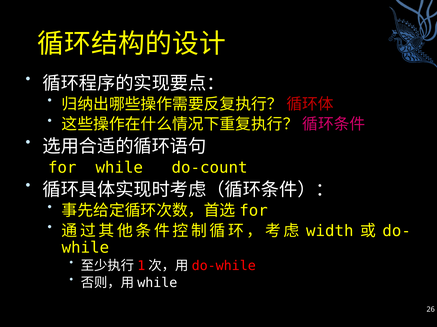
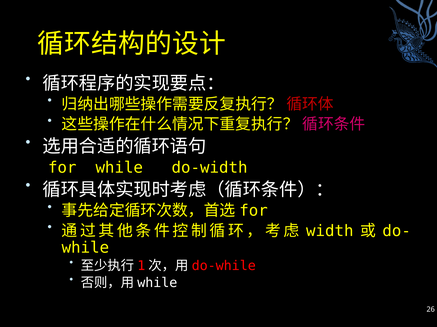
do-count: do-count -> do-width (210, 168)
